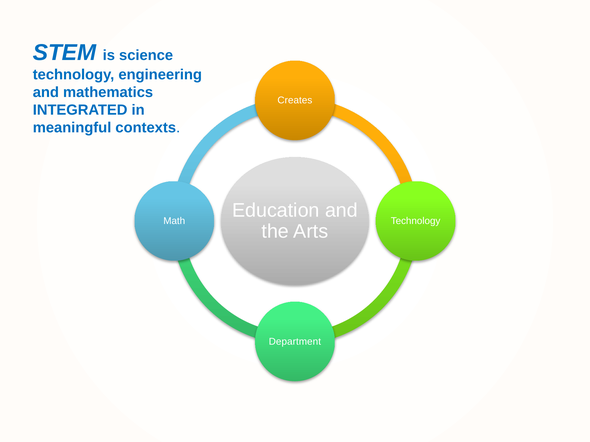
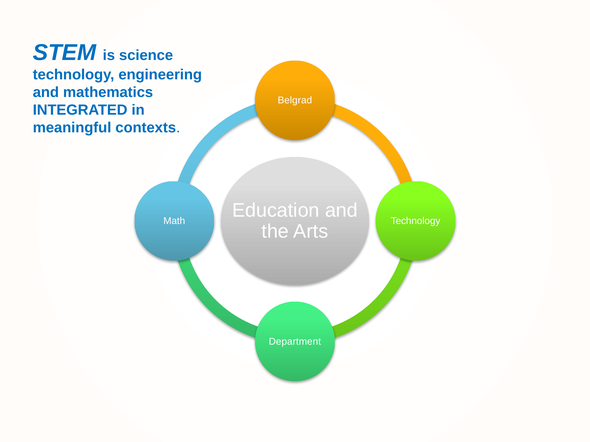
Creates: Creates -> Belgrad (295, 101)
